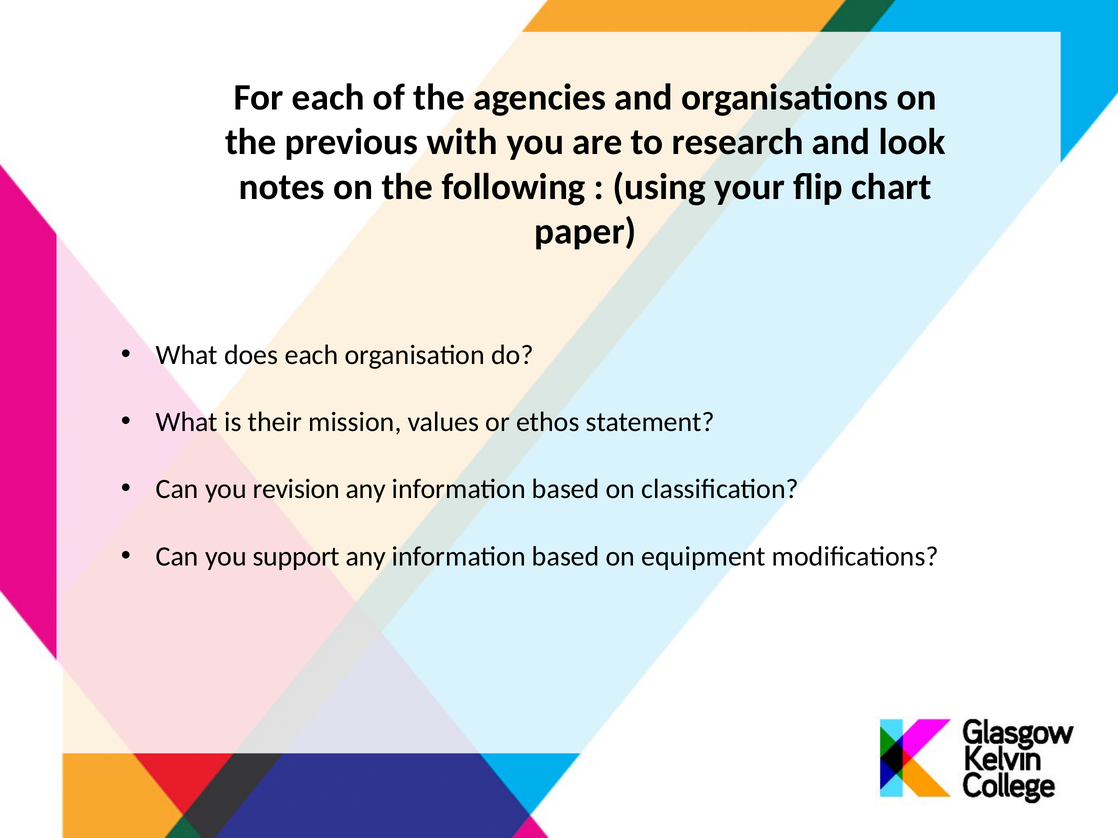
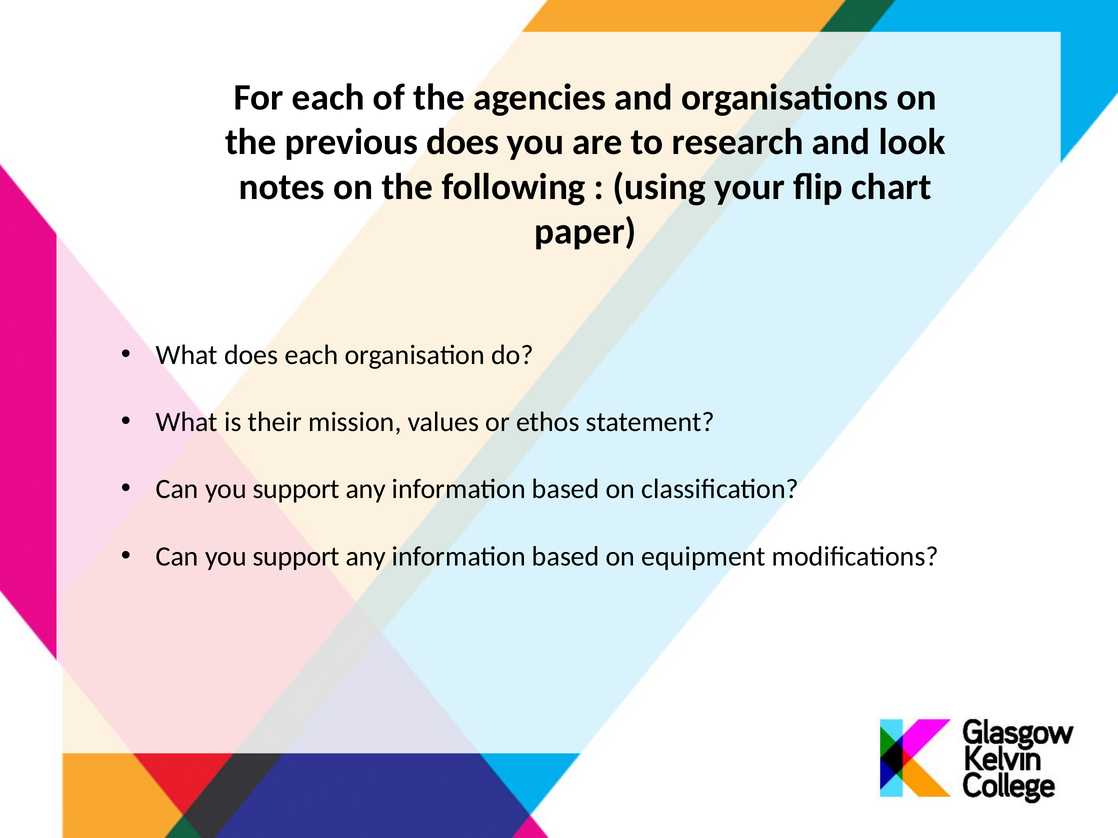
previous with: with -> does (463, 142)
revision: revision -> support (296, 490)
